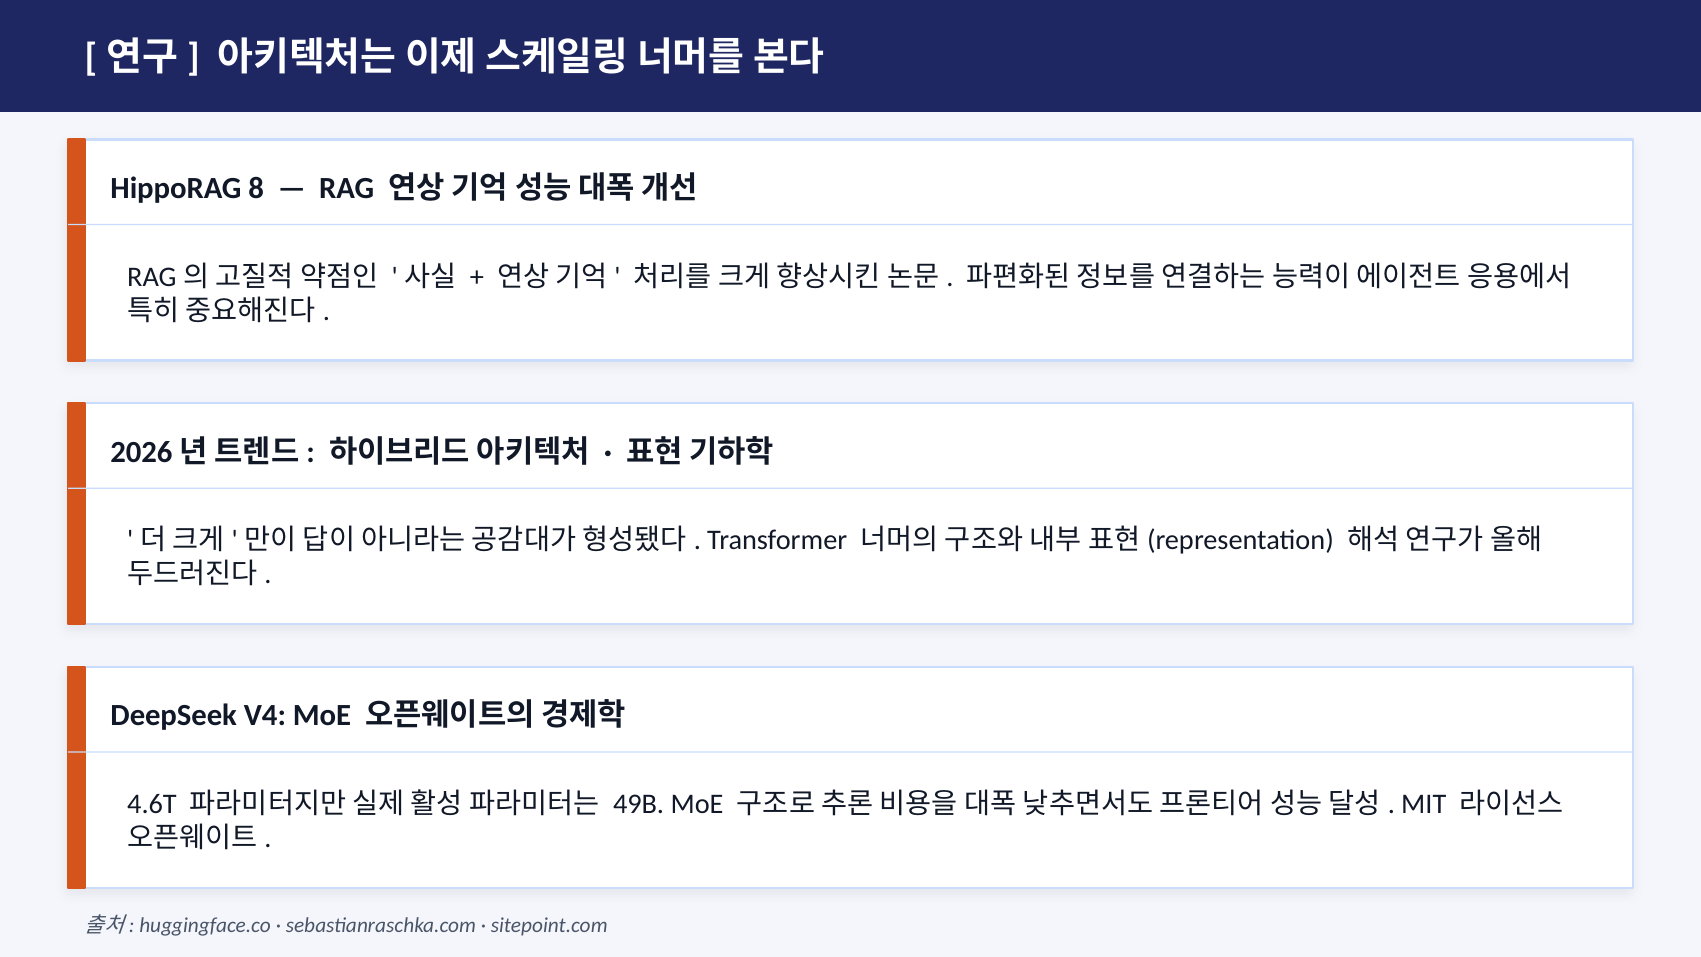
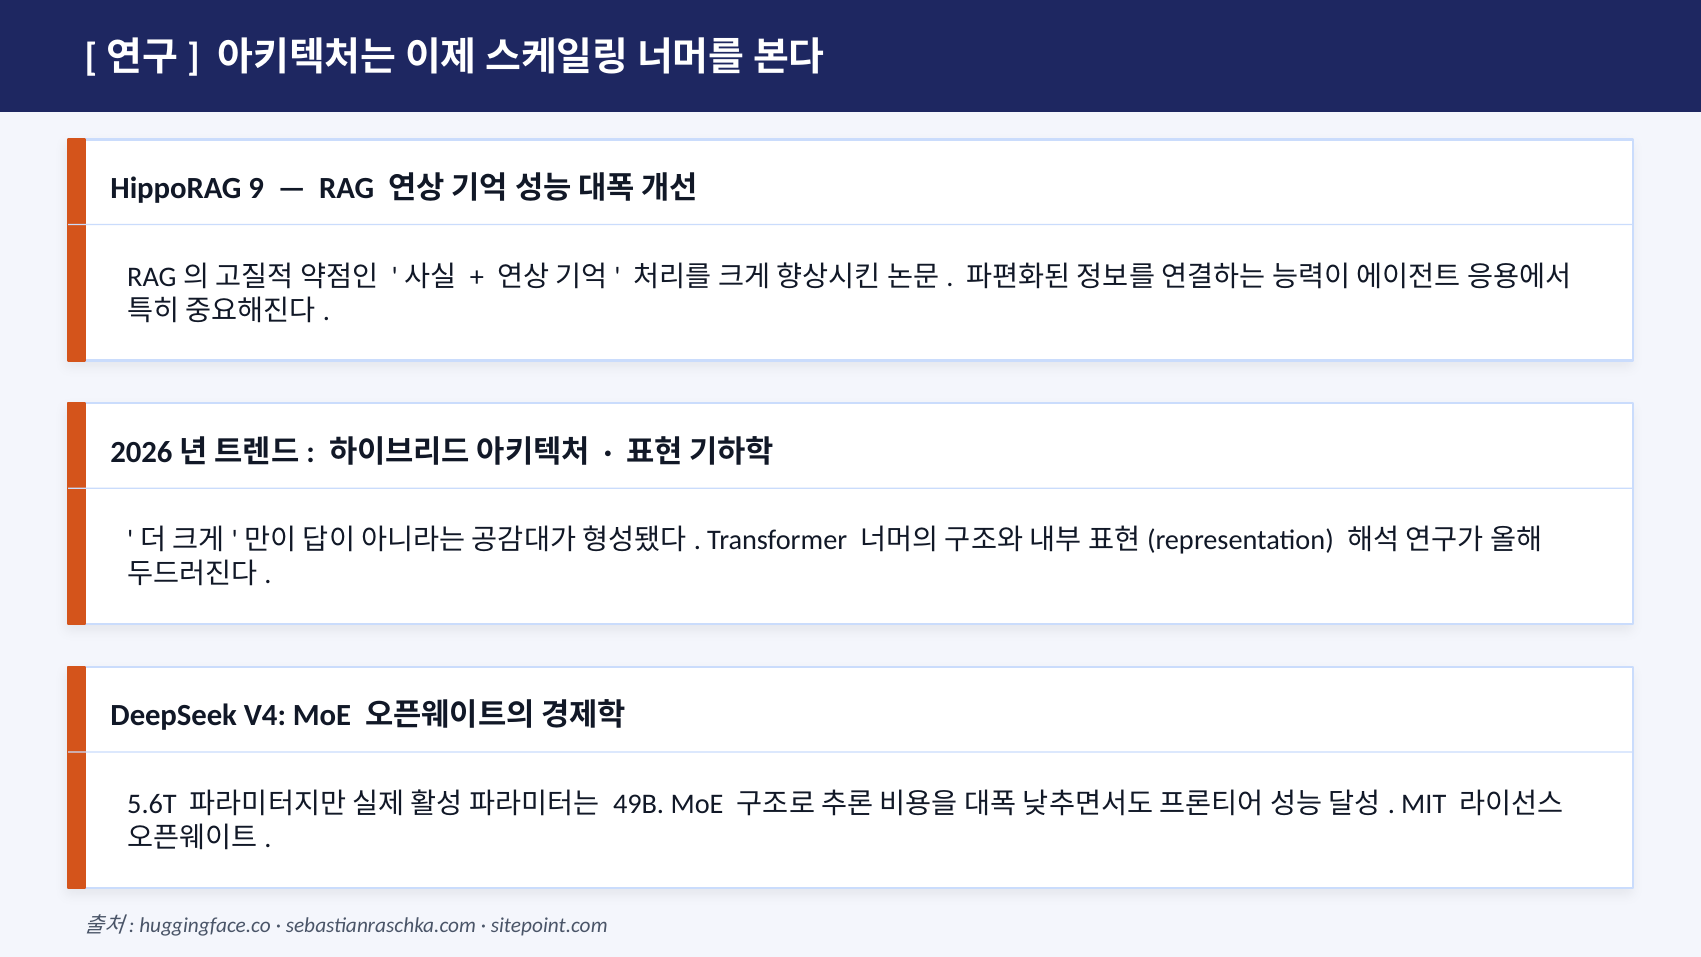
8: 8 -> 9 (256, 188)
4.6T: 4.6T -> 5.6T (152, 804)
